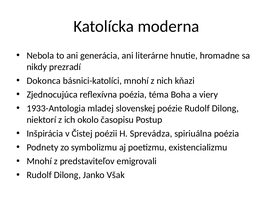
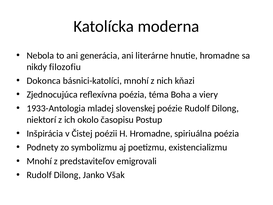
prezradí: prezradí -> filozofiu (65, 67)
H Sprevádza: Sprevádza -> Hromadne (151, 133)
